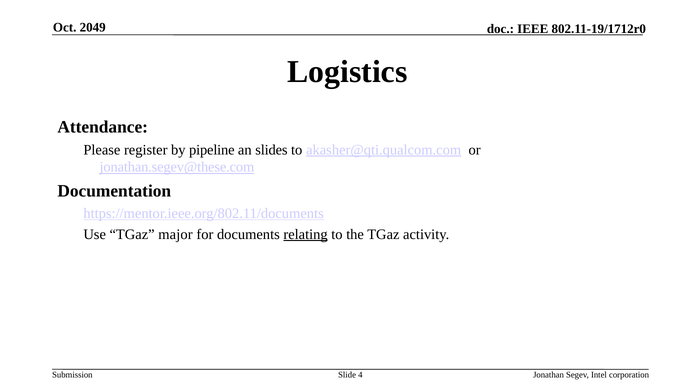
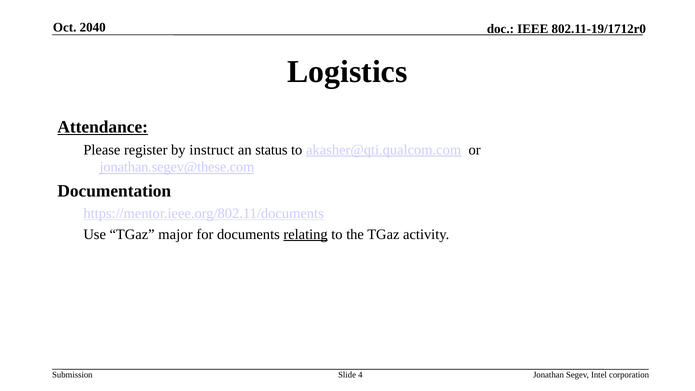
2049: 2049 -> 2040 (93, 28)
Attendance underline: none -> present (103, 127)
pipeline: pipeline -> instruct (212, 150)
slides: slides -> status (271, 150)
